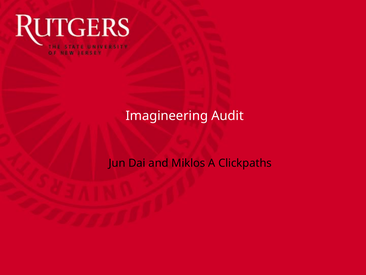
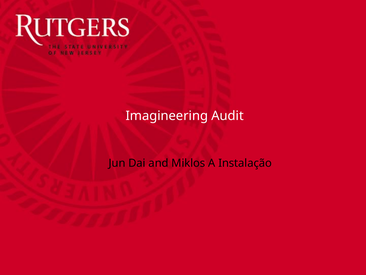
Clickpaths: Clickpaths -> Instalação (245, 163)
